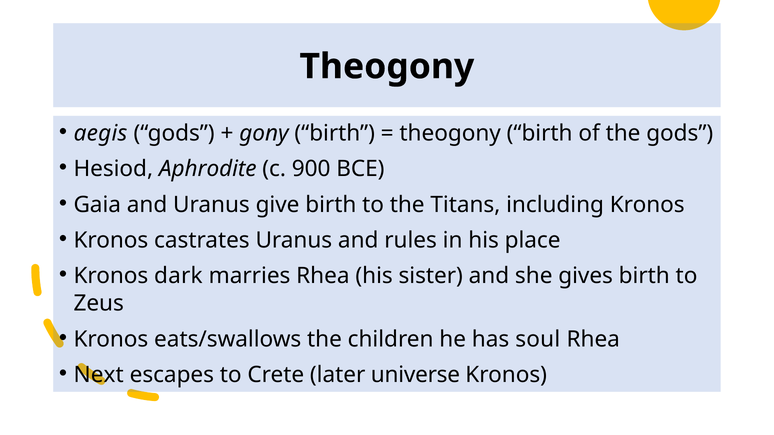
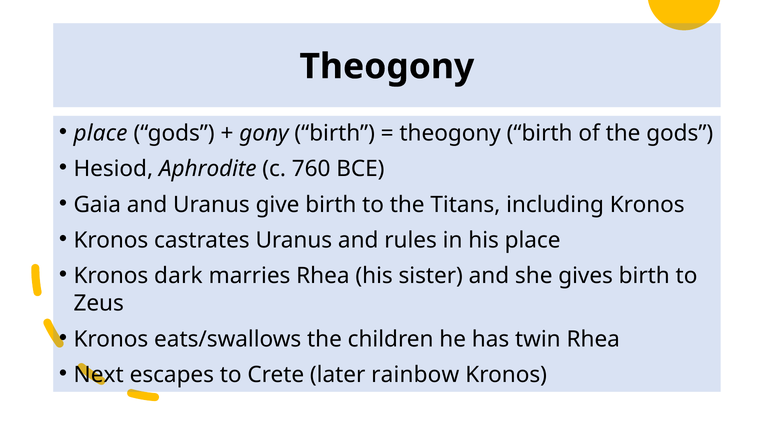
aegis: aegis -> place (101, 133)
900: 900 -> 760 (311, 169)
soul: soul -> twin (538, 339)
universe: universe -> rainbow (415, 375)
